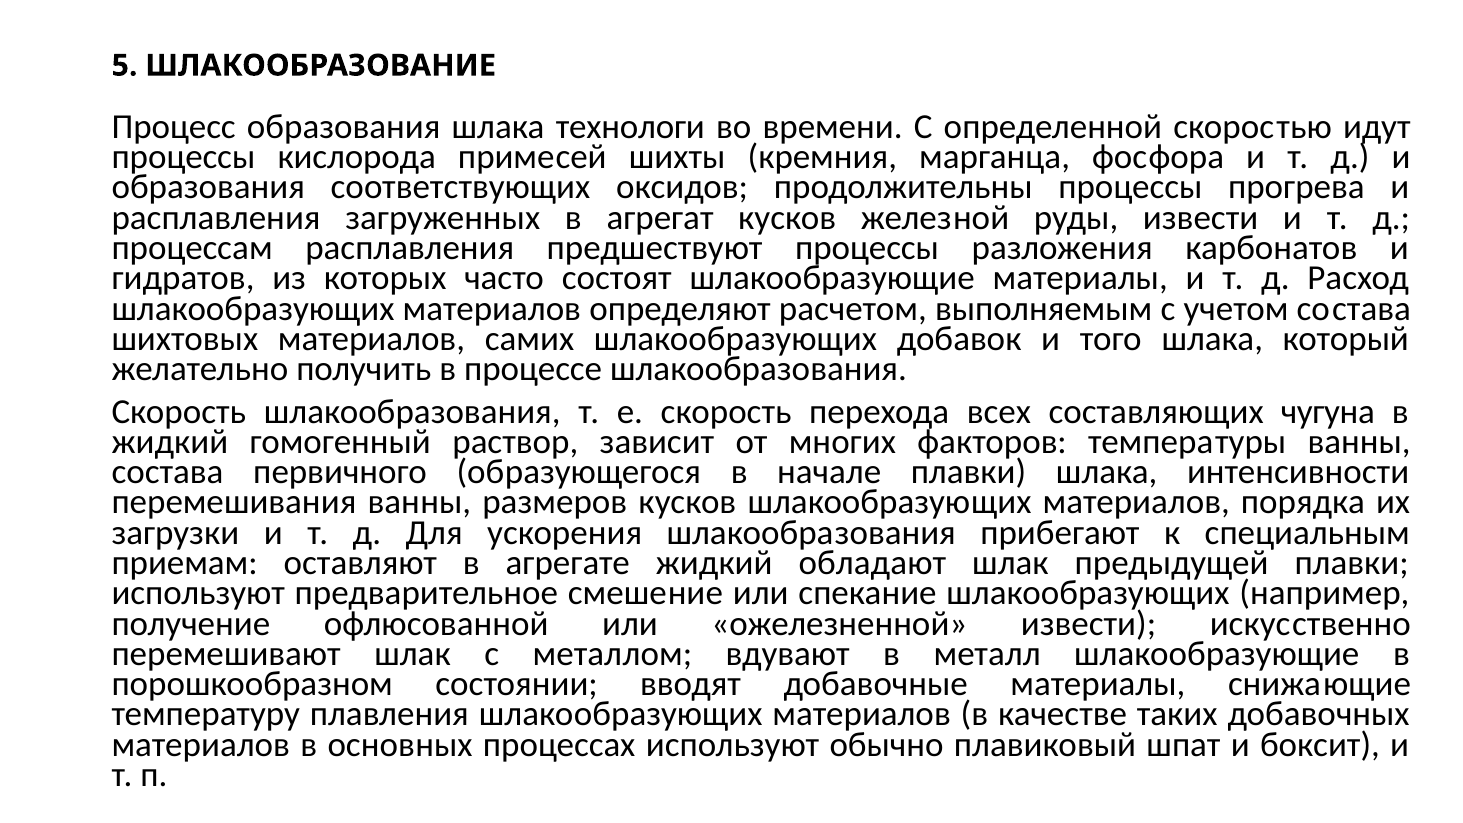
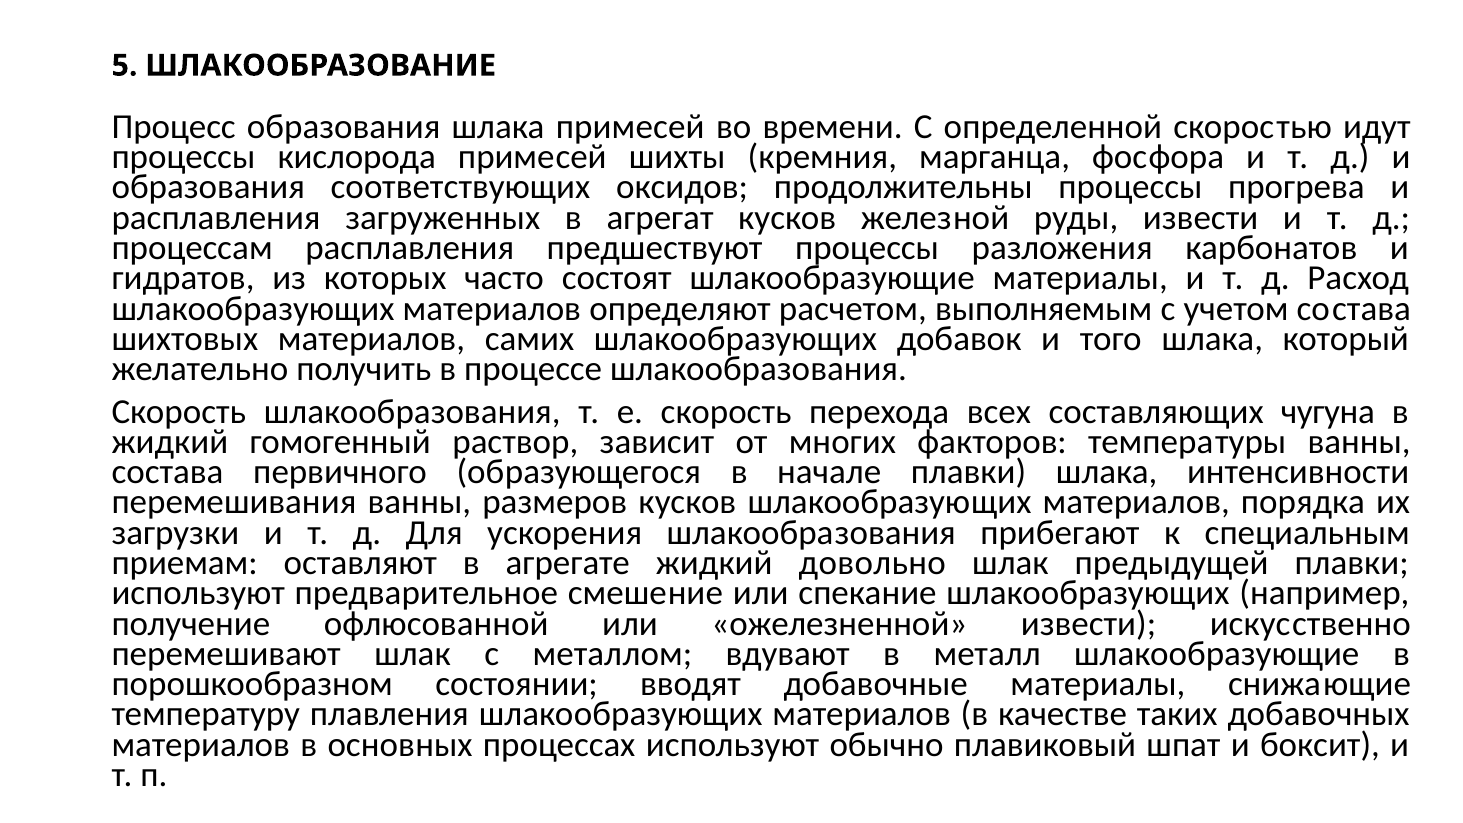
технологи: технологи -> примесей (630, 127)
обладают: обладают -> довольно (872, 563)
